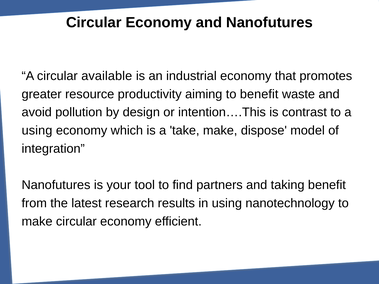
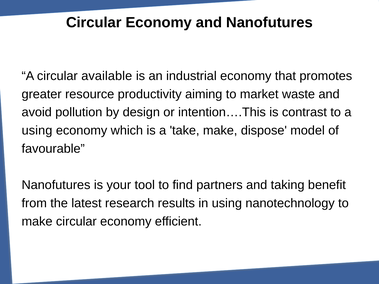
to benefit: benefit -> market (259, 94)
integration: integration -> favourable (53, 149)
